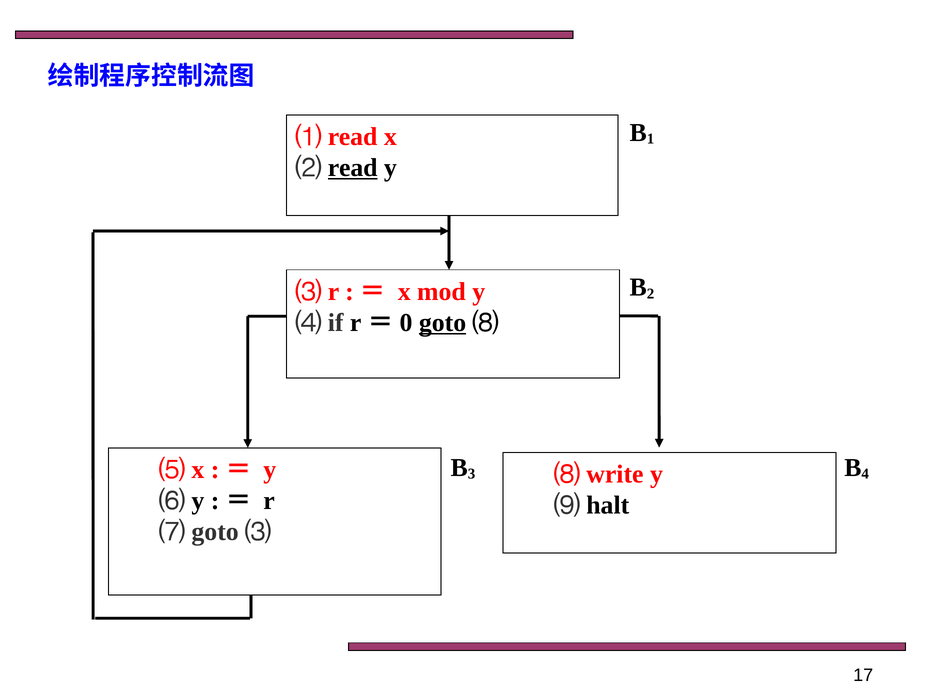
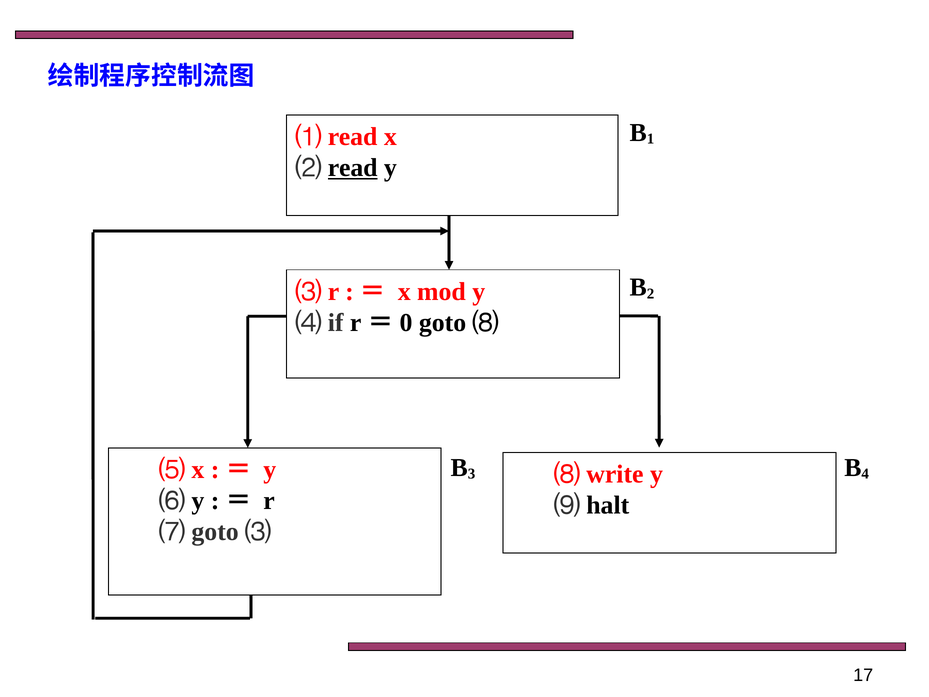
goto underline: present -> none (443, 323)
